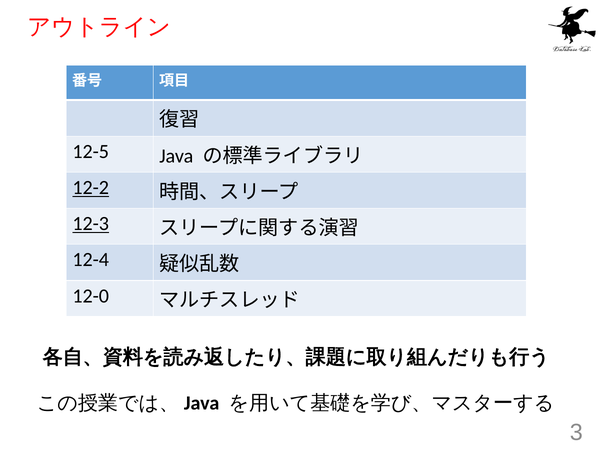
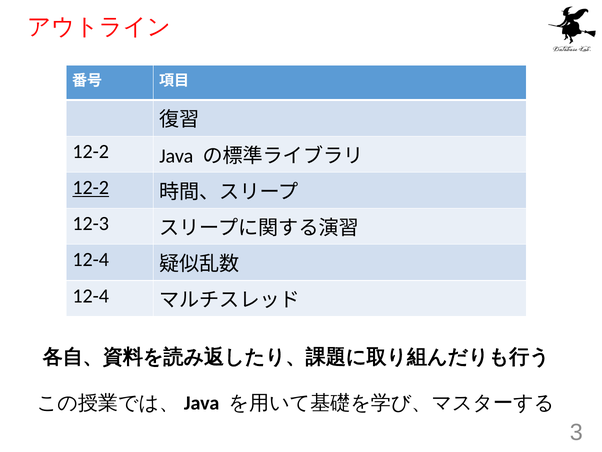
12-5: 12-5 -> 12-2 (91, 151)
12-3 underline: present -> none (91, 224)
12-0: 12-0 -> 12-4 (91, 296)
